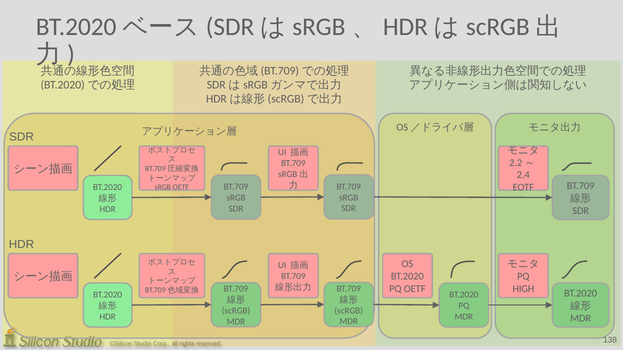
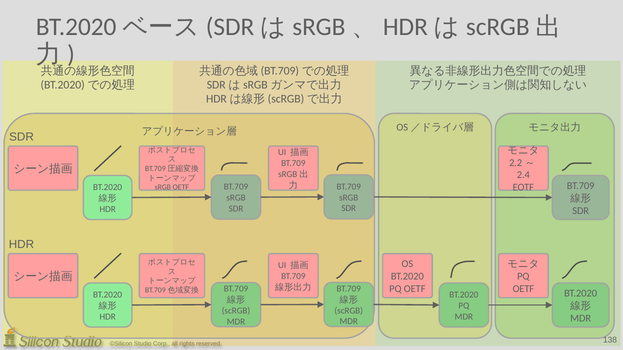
HIGH: HIGH -> OETF (523, 289)
